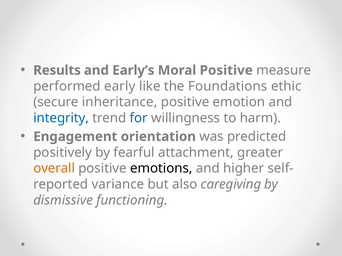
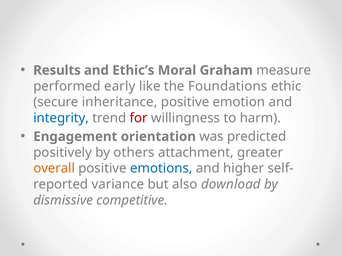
Early’s: Early’s -> Ethic’s (133, 70)
Moral Positive: Positive -> Graham (226, 70)
for colour: blue -> red (139, 118)
fearful: fearful -> others (134, 153)
emotions colour: black -> blue (161, 169)
caregiving: caregiving -> download (231, 185)
functioning: functioning -> competitive (132, 201)
